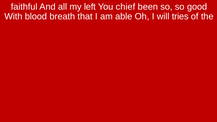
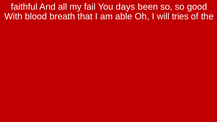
left: left -> fail (90, 7)
chief: chief -> days (126, 7)
